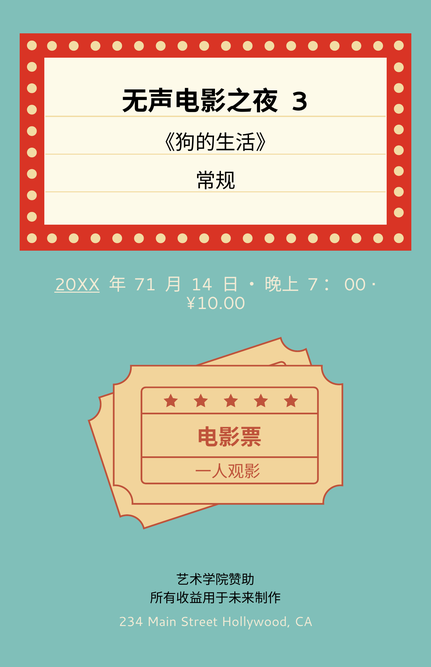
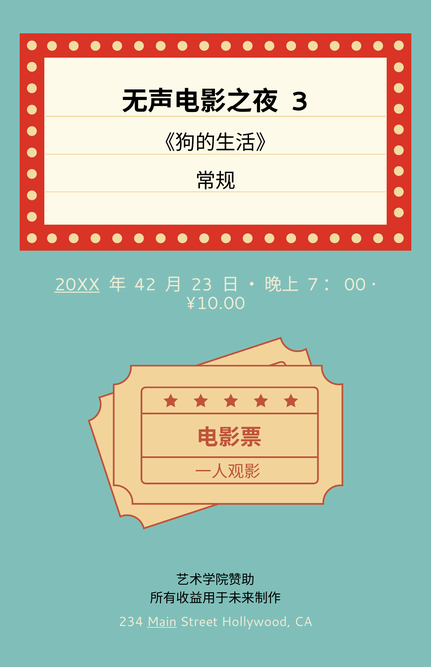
71: 71 -> 42 (145, 284)
14: 14 -> 23 (202, 284)
Main underline: none -> present (162, 621)
